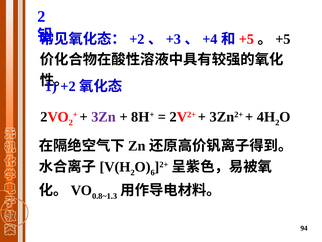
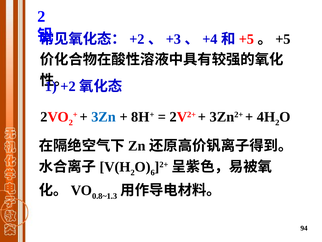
3Zn colour: purple -> blue (104, 117)
